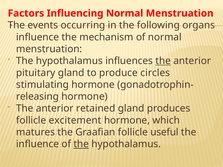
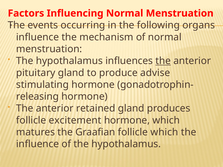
circles: circles -> advise (155, 73)
follicle useful: useful -> which (164, 132)
the underline: present -> none (81, 144)
